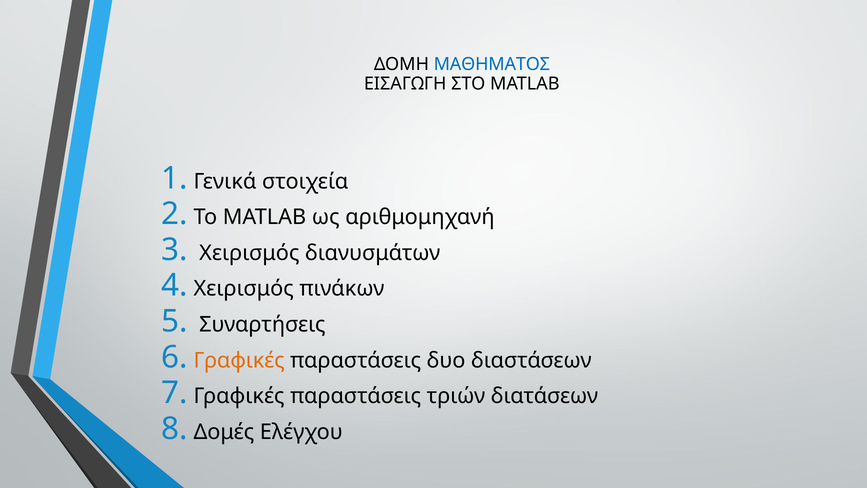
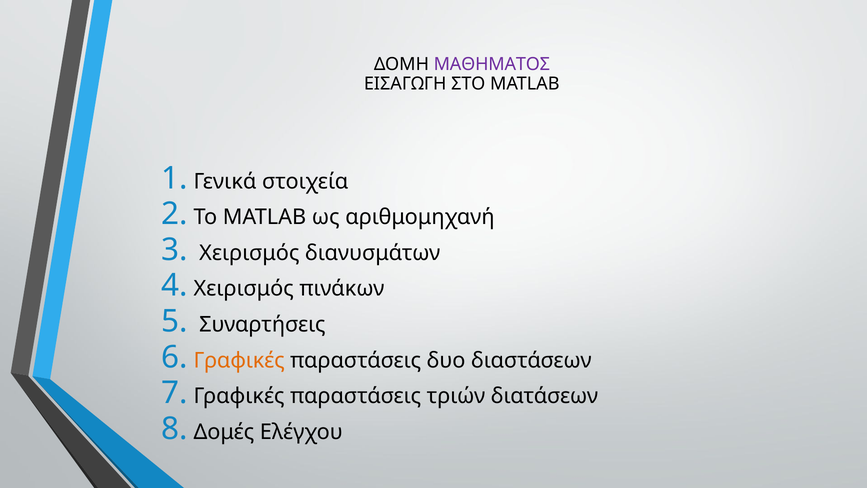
ΜΑΘΗΜΑΤΟΣ colour: blue -> purple (492, 64)
